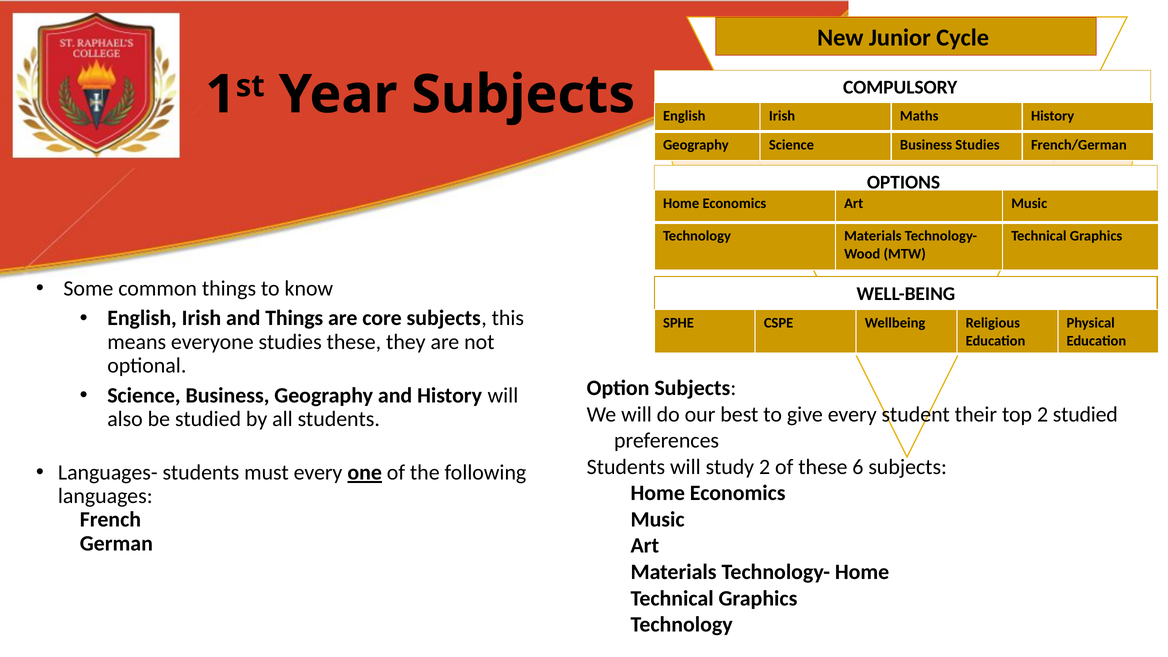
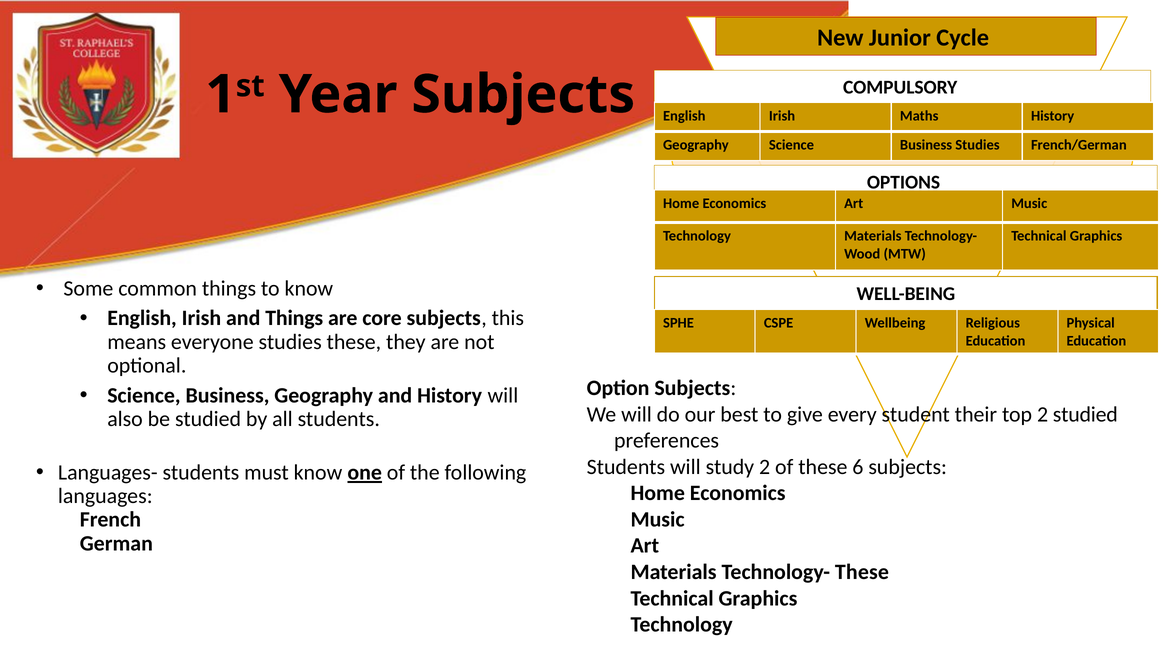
must every: every -> know (318, 472)
Technology- Home: Home -> These (862, 572)
